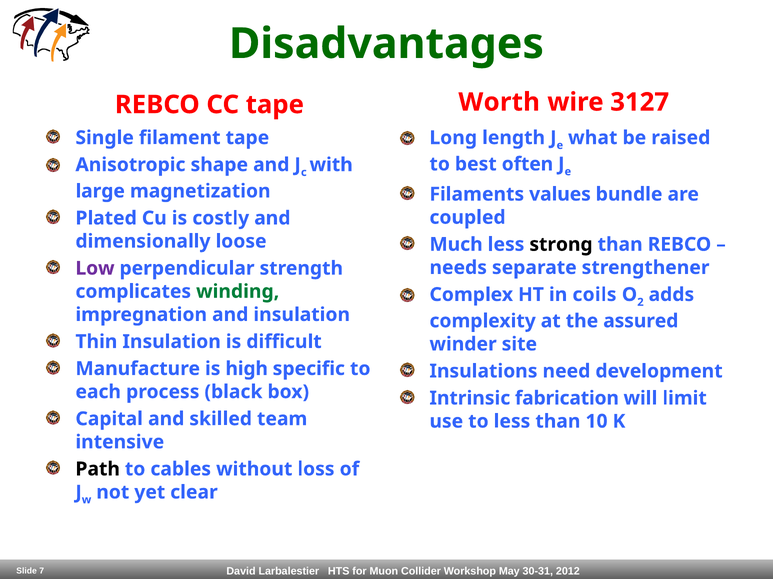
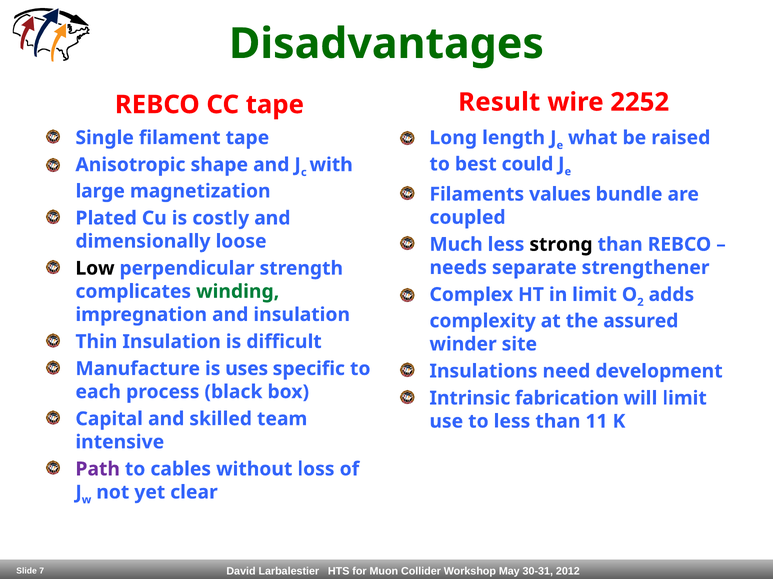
Worth: Worth -> Result (499, 102)
3127: 3127 -> 2252 (640, 102)
often: often -> could (527, 164)
Low colour: purple -> black (95, 269)
in coils: coils -> limit (595, 295)
high: high -> uses (247, 369)
10: 10 -> 11 (597, 422)
Path colour: black -> purple (98, 470)
